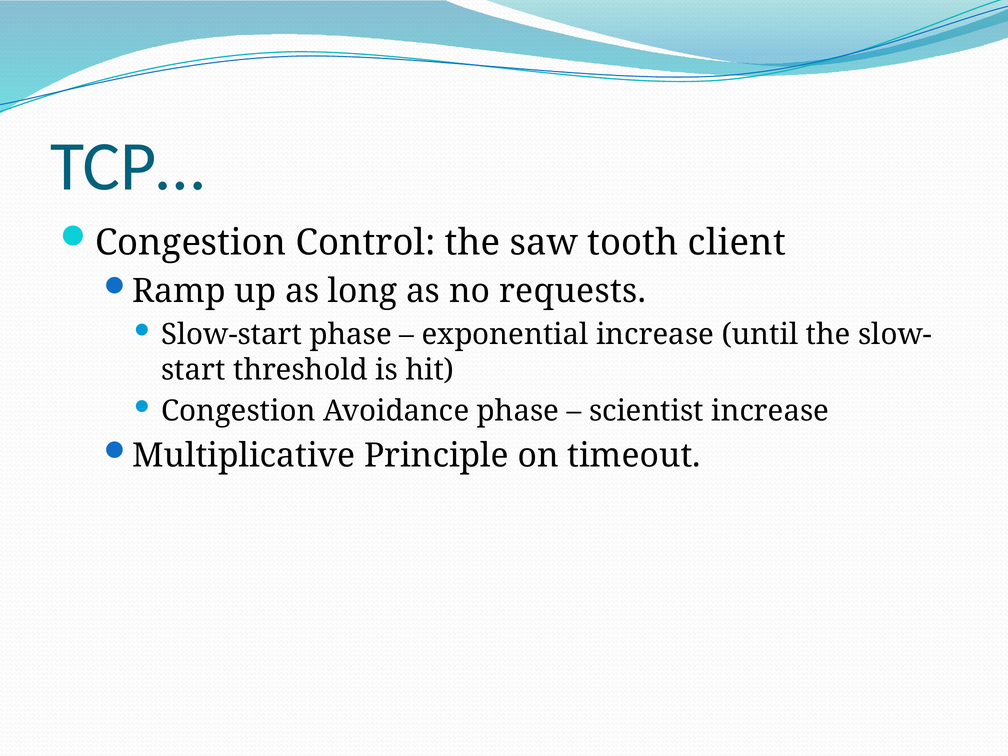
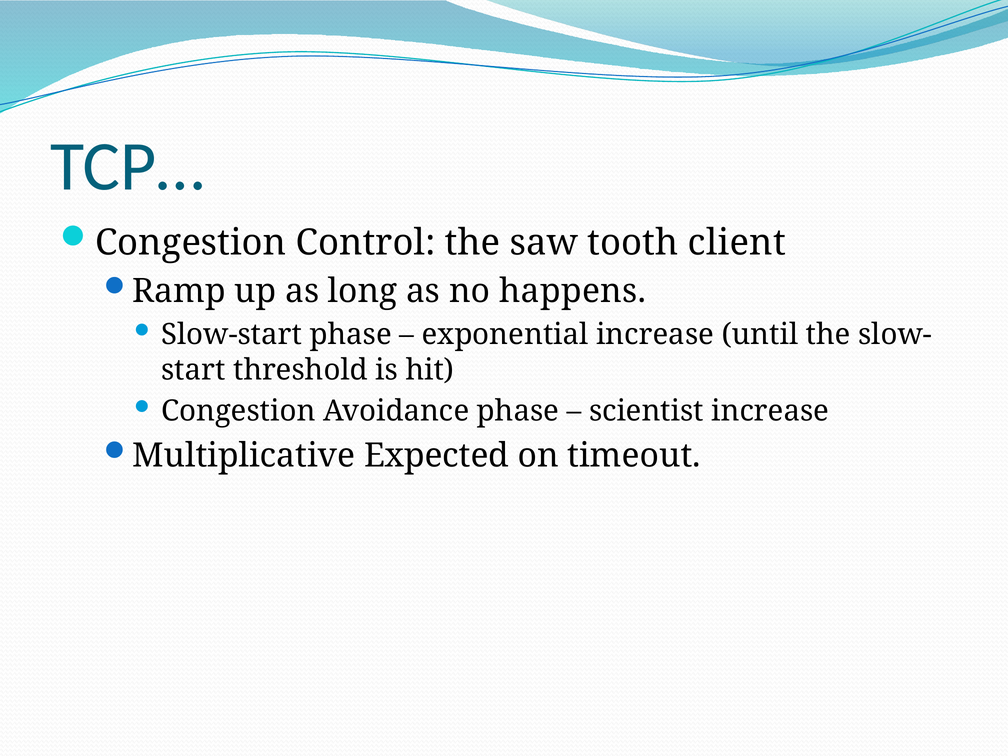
requests: requests -> happens (573, 291)
Principle: Principle -> Expected (437, 456)
